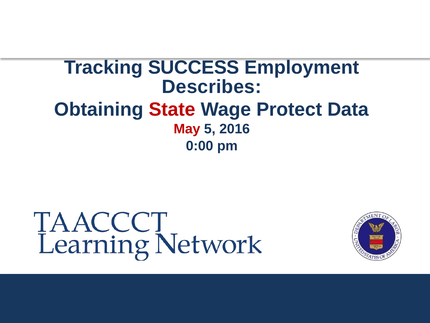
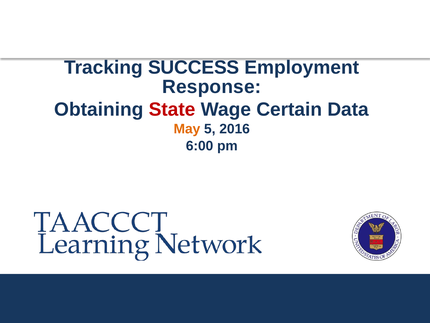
Describes: Describes -> Response (212, 87)
Protect: Protect -> Certain (289, 109)
May colour: red -> orange (187, 129)
0:00: 0:00 -> 6:00 (200, 146)
